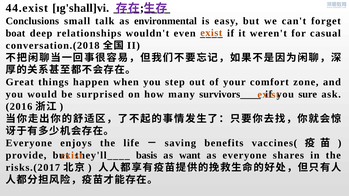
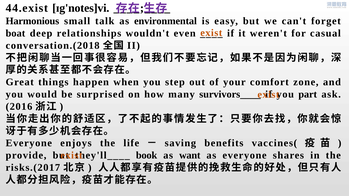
ɪg'shall]vi: ɪg'shall]vi -> ɪg'notes]vi (81, 8)
Conclusions: Conclusions -> Harmonious (32, 21)
sure: sure -> part (308, 94)
basis: basis -> book (147, 156)
